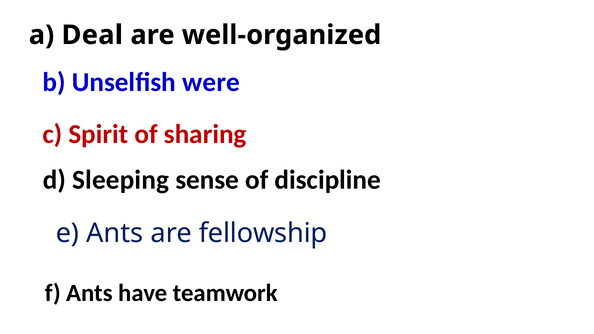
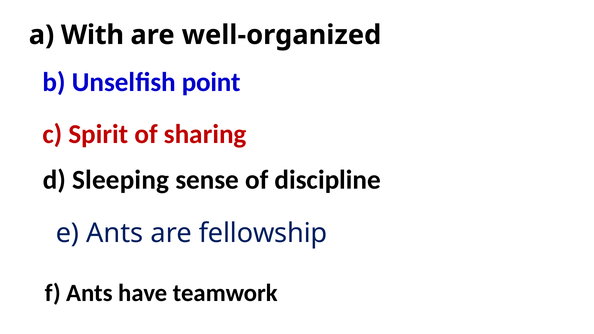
Deal: Deal -> With (92, 35)
were: were -> point (211, 82)
